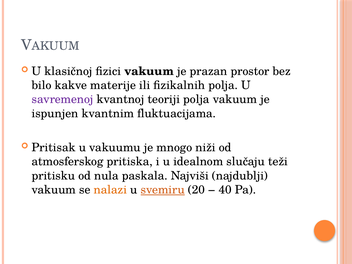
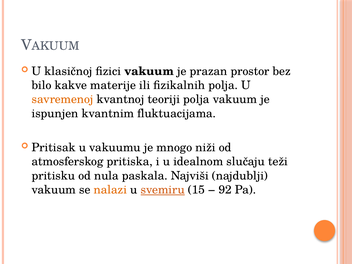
savremenoj colour: purple -> orange (63, 99)
20: 20 -> 15 (196, 190)
40: 40 -> 92 (225, 190)
